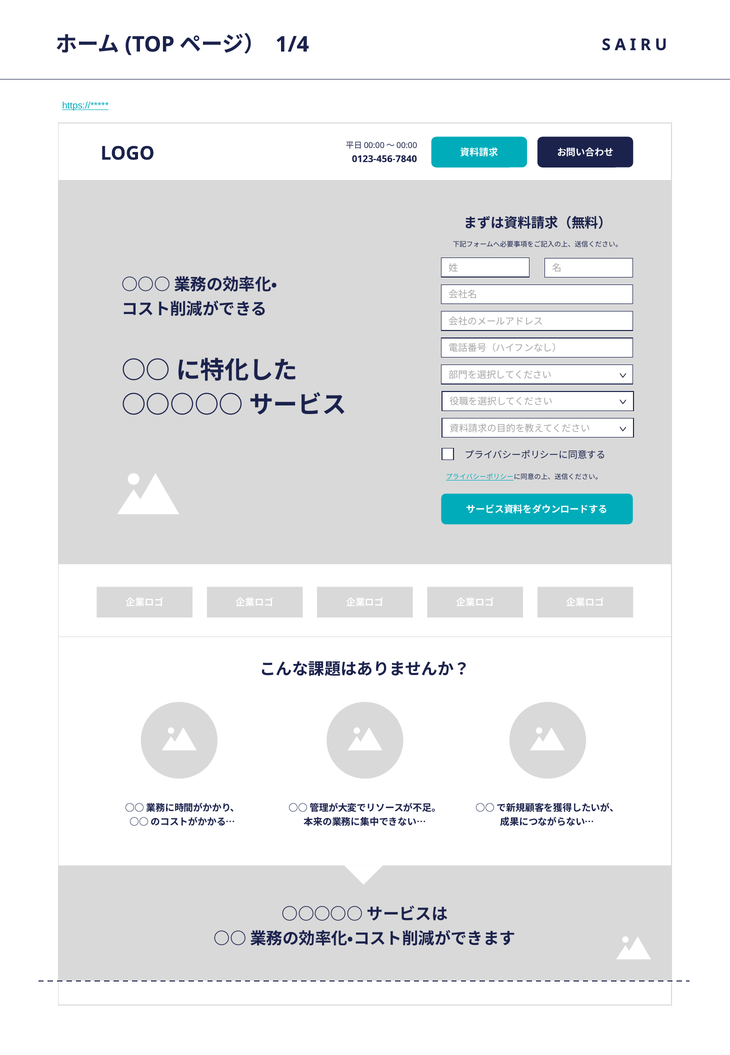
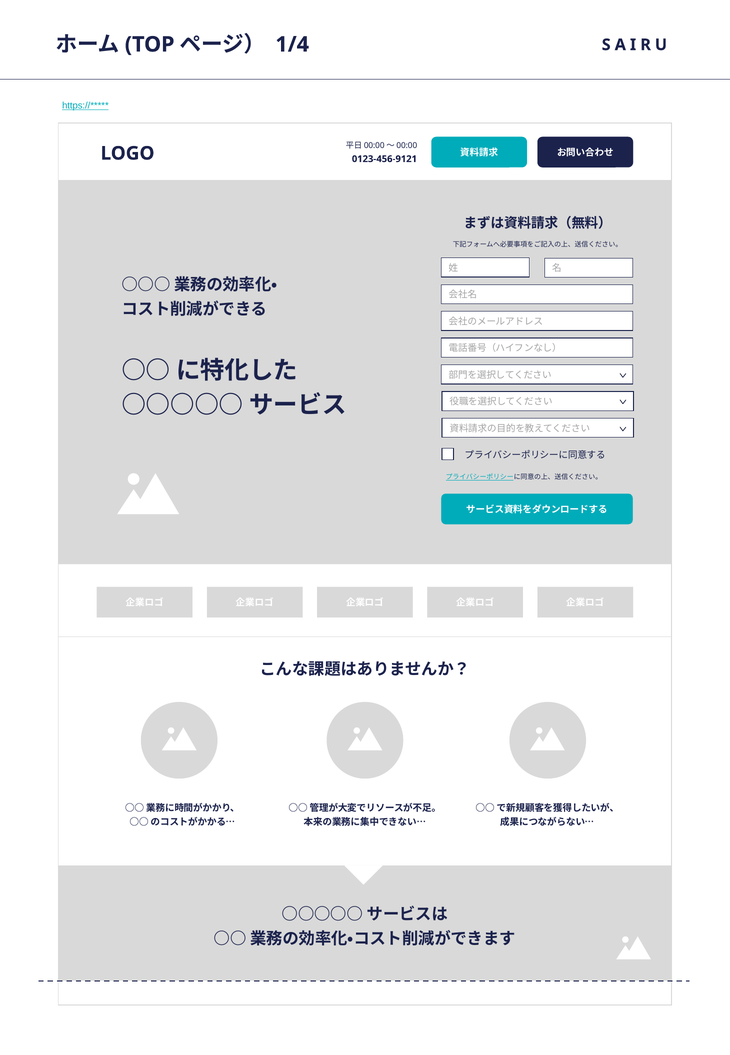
0123-456-7840: 0123-456-7840 -> 0123-456-9121 (384, 159)
